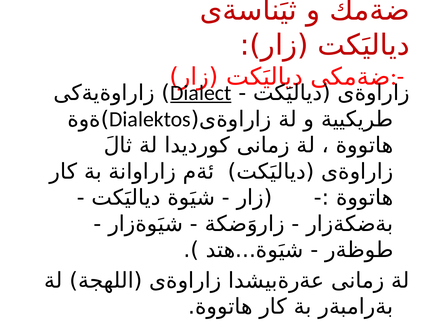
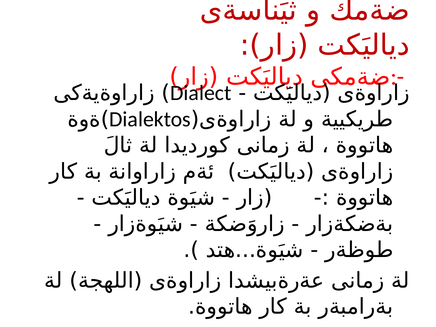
Dialect underline: present -> none (201, 93)
